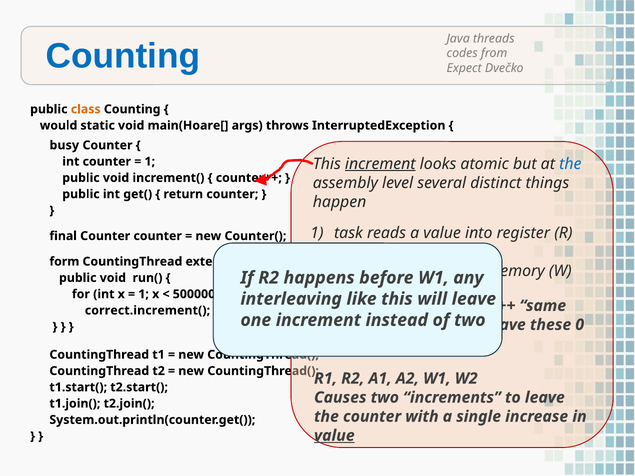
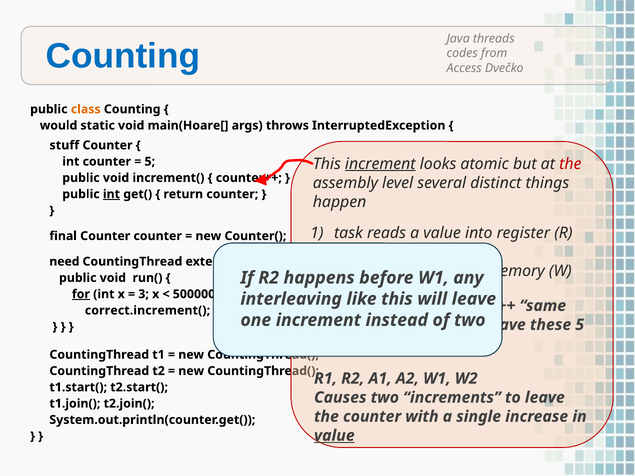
Expect: Expect -> Access (464, 68)
busy: busy -> stuff (64, 145)
the colour: blue -> red (570, 164)
1: 1 -> 5 (150, 162)
int underline: none -> present (111, 194)
form: form -> need (64, 262)
for underline: none -> present (81, 294)
1: 1 -> 3 (144, 294)
these 0: 0 -> 5 (580, 325)
